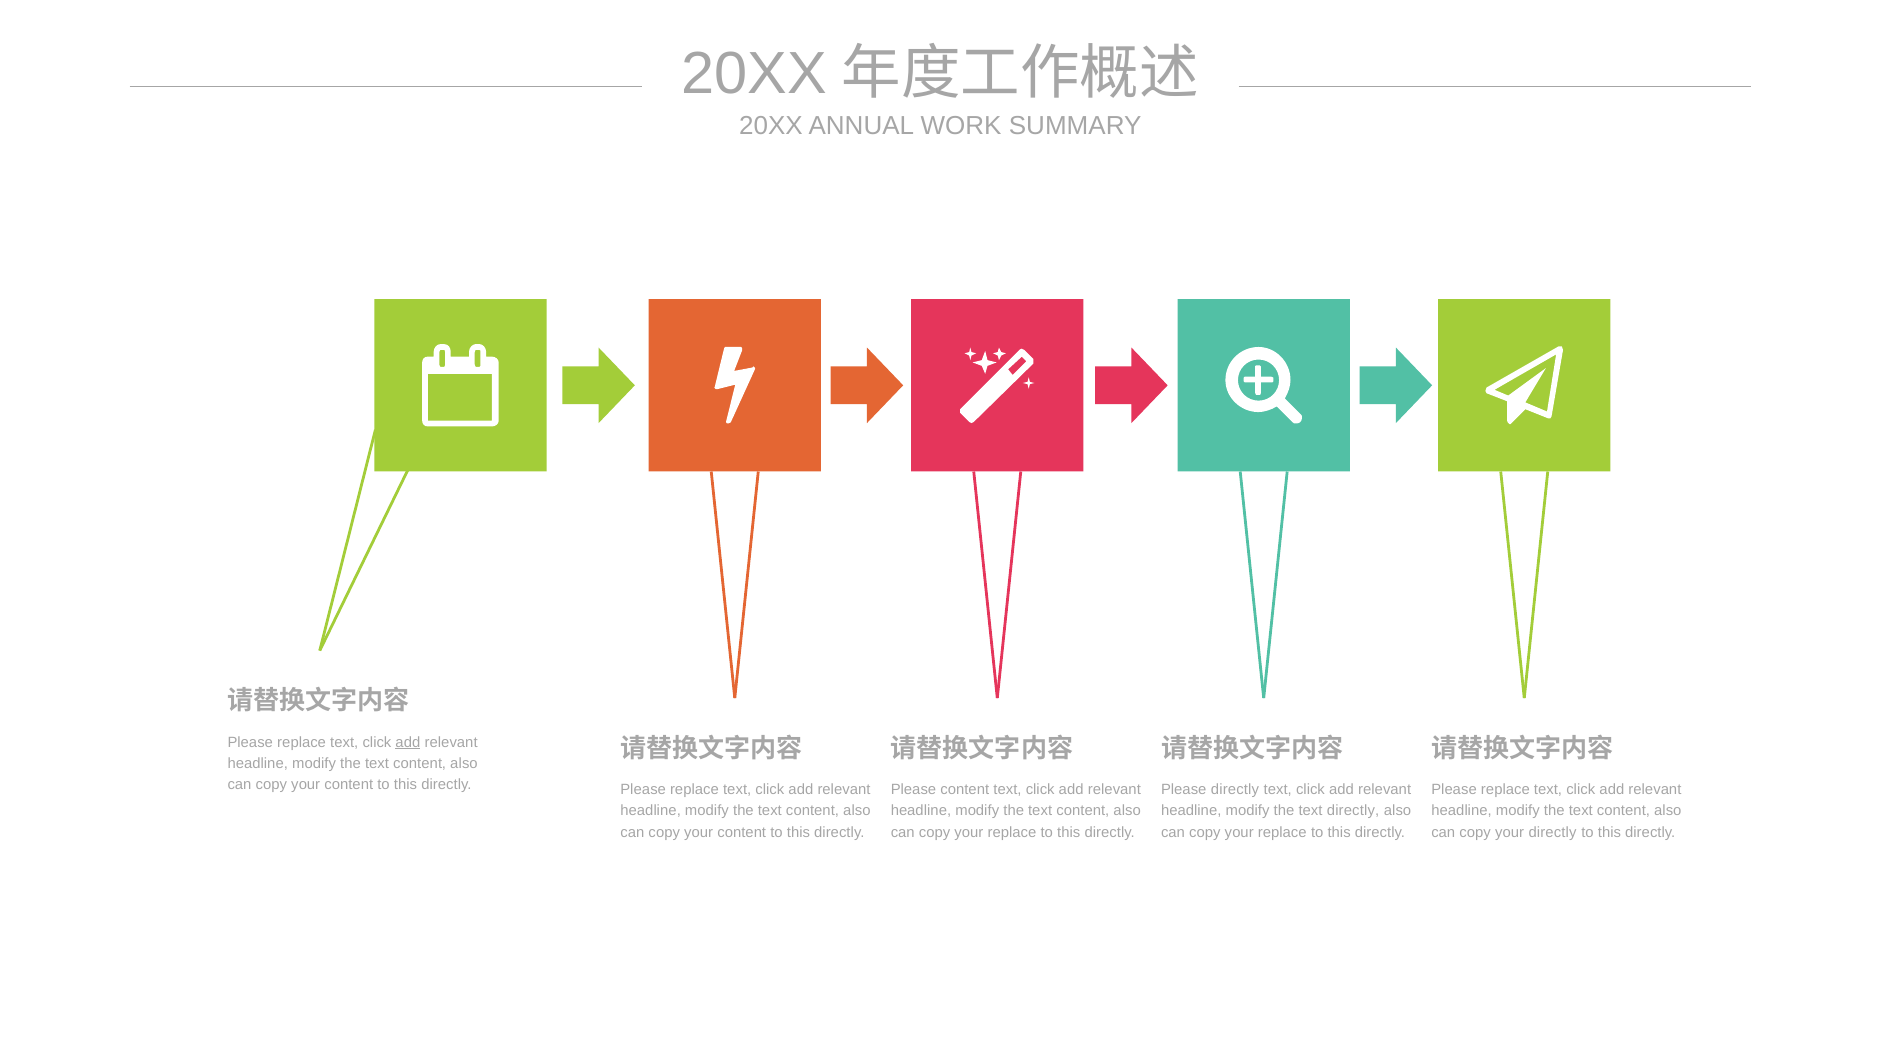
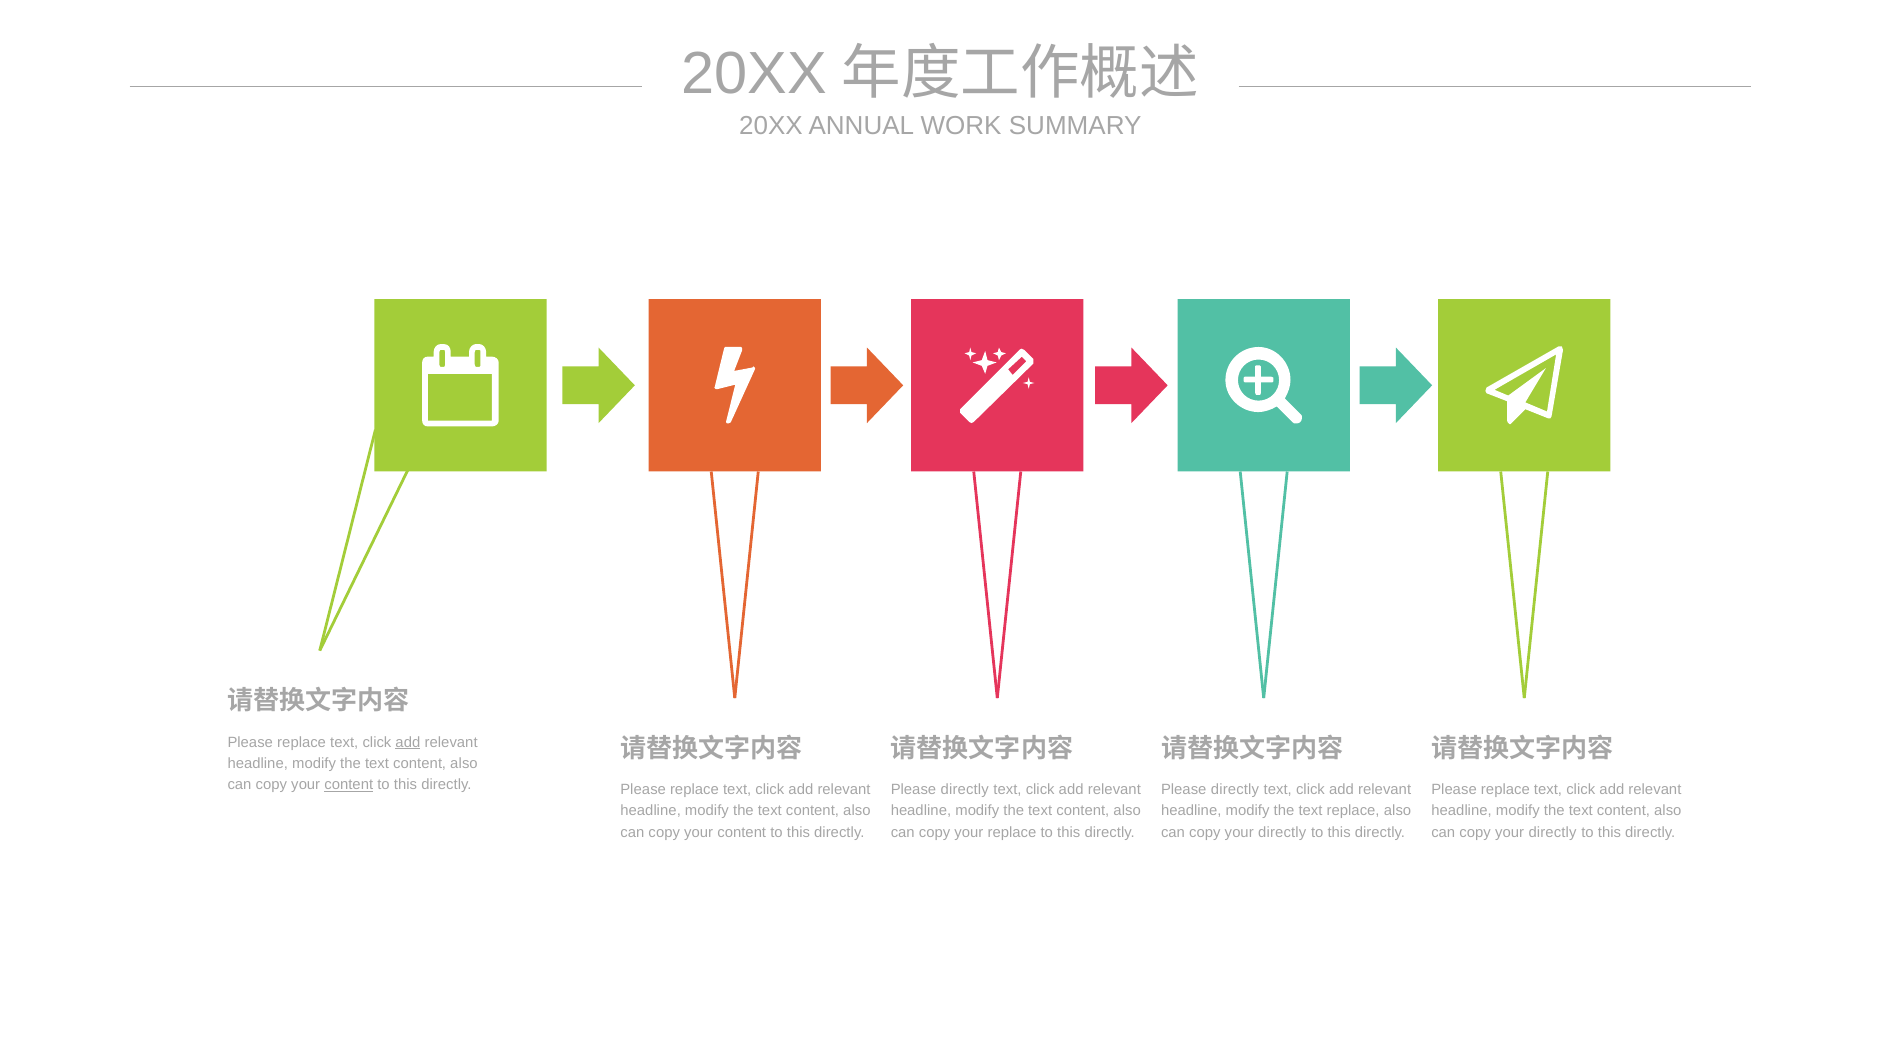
content underline: none -> present (349, 785)
content: content -> directly (965, 790)
text directly: directly -> replace (1353, 811)
replace: replace -> directly (1282, 832)
